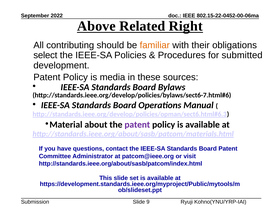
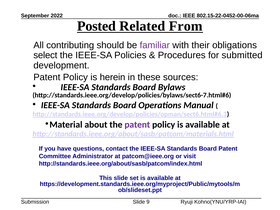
Above: Above -> Posted (96, 26)
Right: Right -> From (186, 26)
familiar colour: orange -> purple (155, 45)
media: media -> herein (113, 77)
